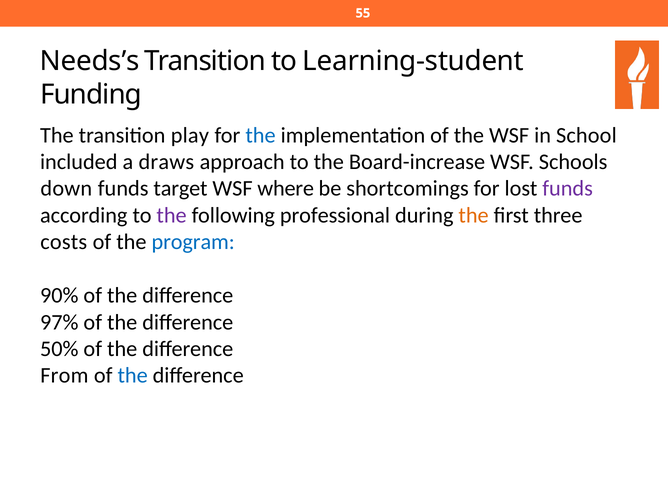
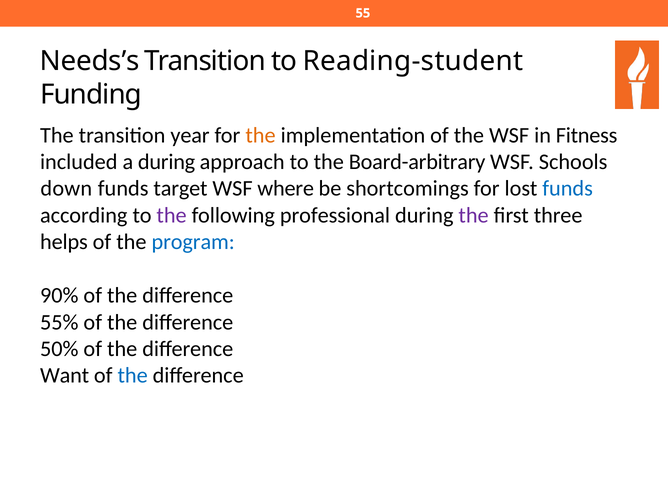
Learning-student: Learning-student -> Reading-student (413, 61)
play: play -> year (190, 135)
the colour: blue -> orange (261, 135)
School: School -> Fitness (587, 135)
a draws: draws -> during (167, 162)
Board-increase: Board-increase -> Board-arbitrary (417, 162)
funds colour: purple -> blue (568, 189)
the colour: orange -> purple (474, 215)
costs: costs -> helps (64, 242)
97%: 97% -> 55% (59, 322)
From: From -> Want (65, 376)
